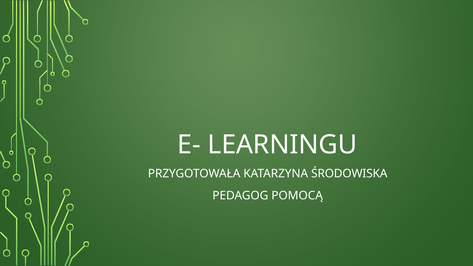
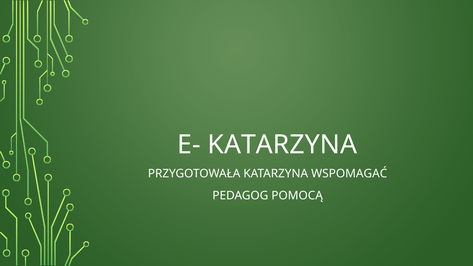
E- LEARNINGU: LEARNINGU -> KATARZYNA (282, 145)
ŚRODOWISKA: ŚRODOWISKA -> WSPOMAGAĆ (349, 174)
